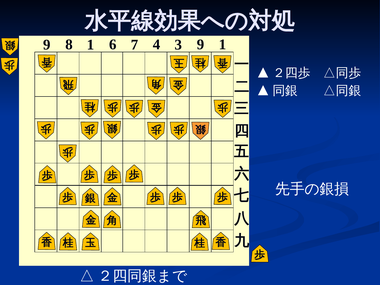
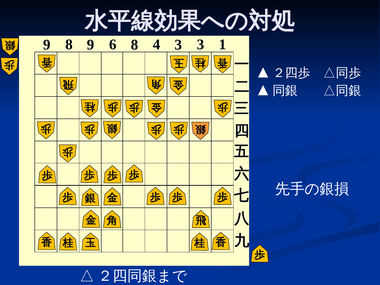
8 1: 1 -> 9 (91, 45)
6 7: 7 -> 8 (134, 45)
3 9: 9 -> 3 (200, 44)
